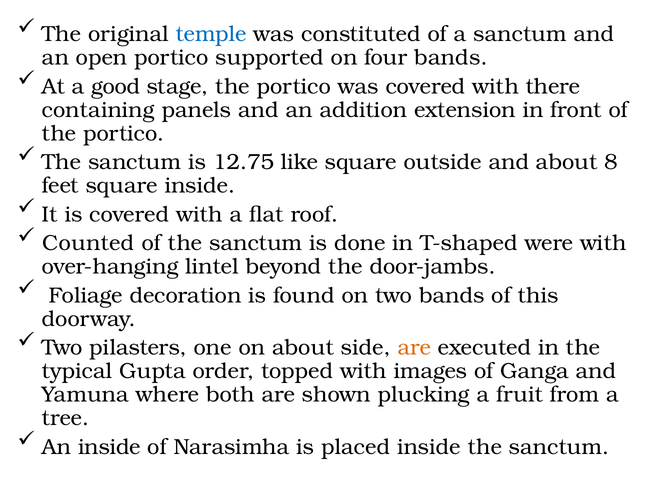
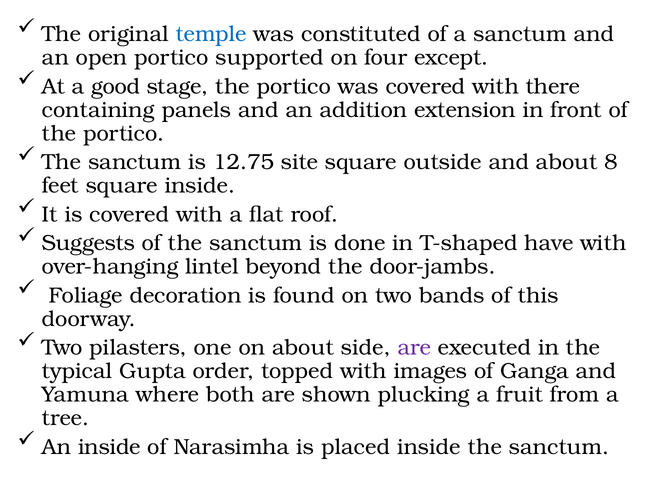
four bands: bands -> except (451, 58)
like: like -> site (299, 162)
Counted: Counted -> Suggests (88, 243)
were: were -> have (549, 243)
are colour: orange -> purple (414, 347)
